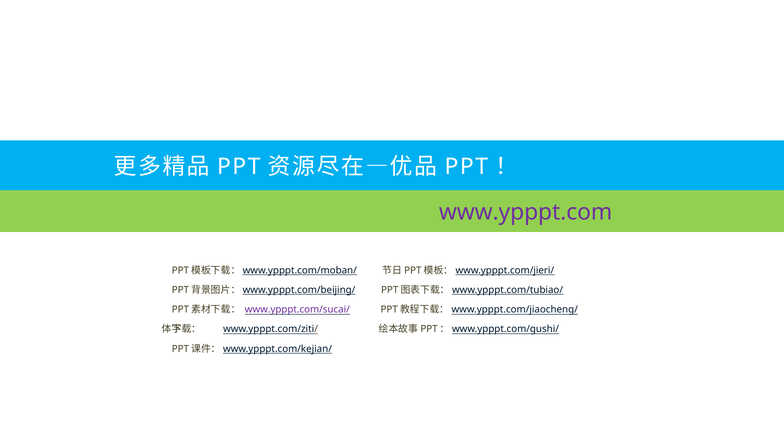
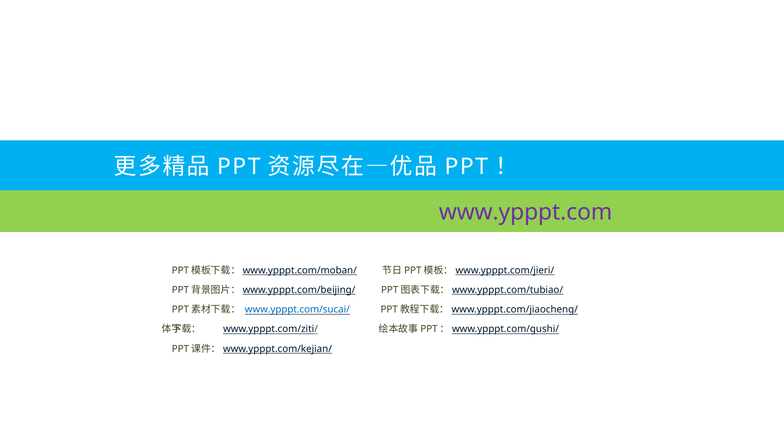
www.ypppt.com/sucai/ colour: purple -> blue (297, 310)
